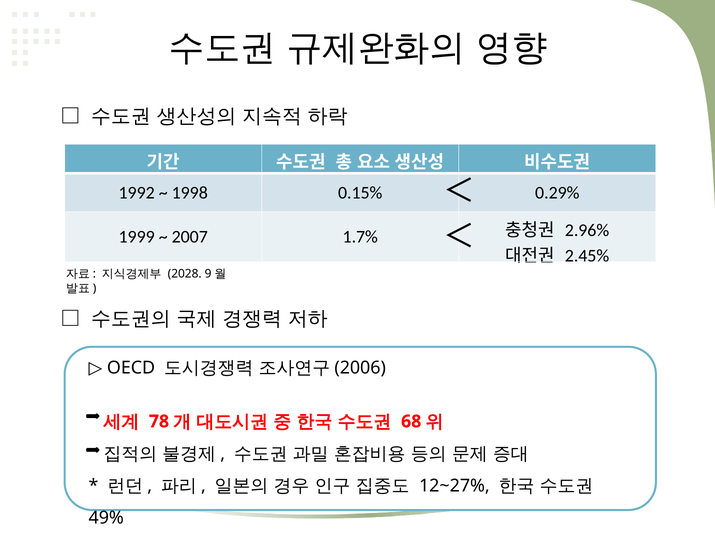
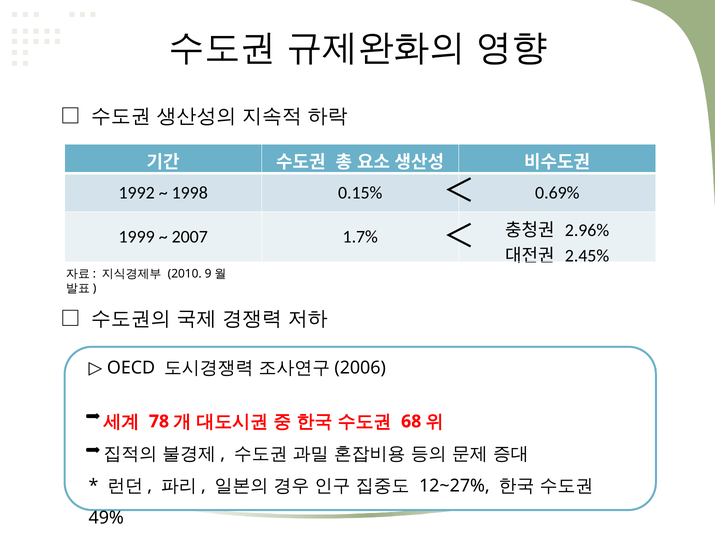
0.29%: 0.29% -> 0.69% (557, 193)
2028: 2028 -> 2010 (185, 274)
